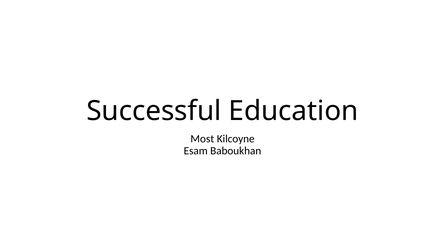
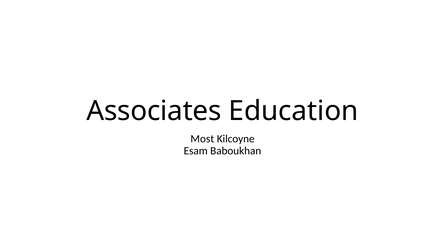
Successful: Successful -> Associates (154, 111)
